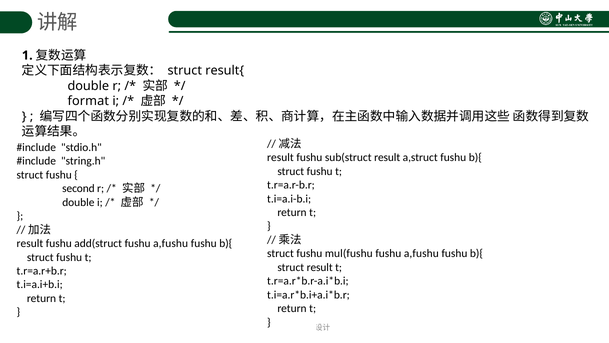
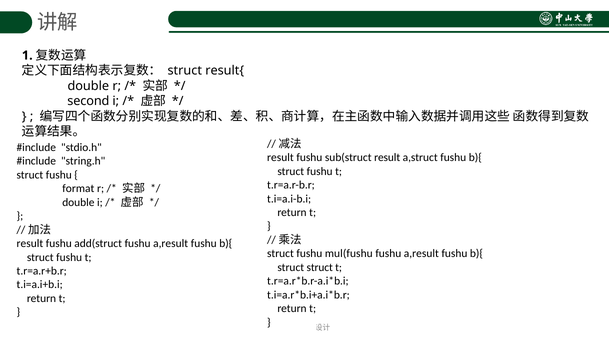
format: format -> second (88, 101)
second: second -> format (78, 188)
add(struct fushu a,fushu: a,fushu -> a,result (171, 243)
a,fushu: a,fushu -> a,result (421, 253)
struct result: result -> struct (320, 267)
